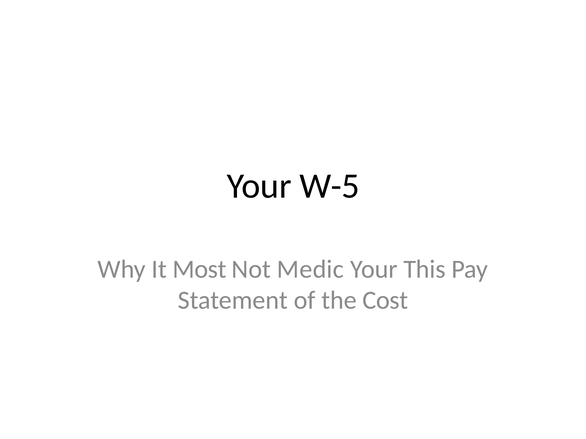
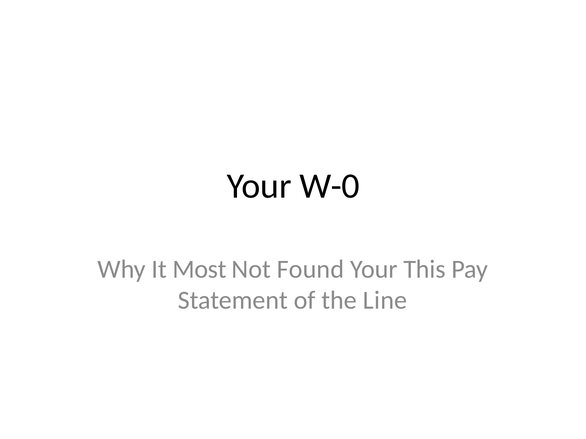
W-5: W-5 -> W-0 (330, 186)
Medic: Medic -> Found (310, 269)
Cost: Cost -> Line (385, 301)
